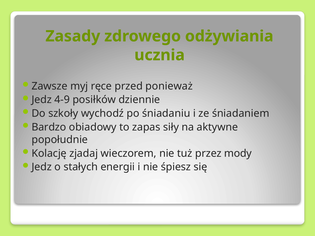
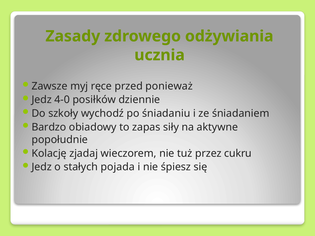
4-9: 4-9 -> 4-0 (62, 100)
mody: mody -> cukru (238, 154)
energii: energii -> pojada (118, 167)
